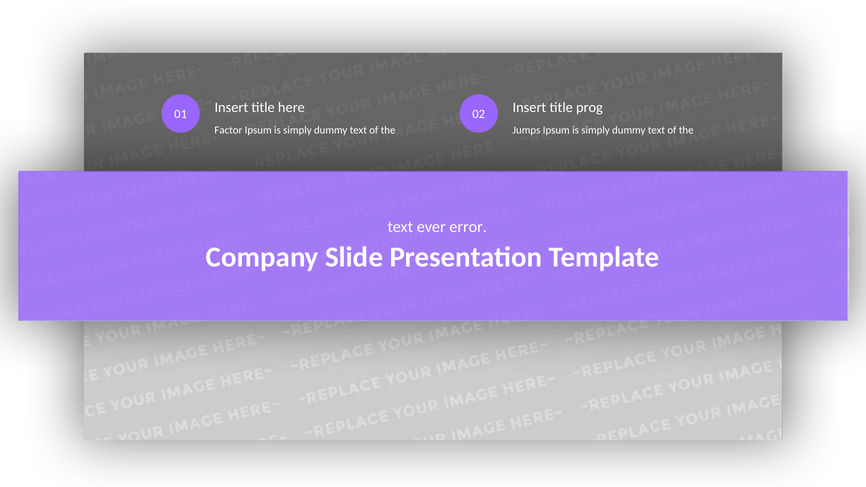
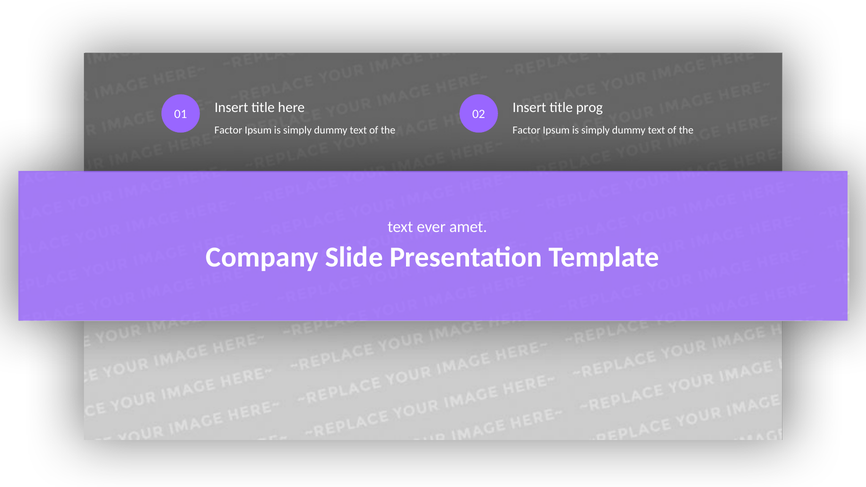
Jumps: Jumps -> Factor (527, 130)
error: error -> amet (468, 227)
